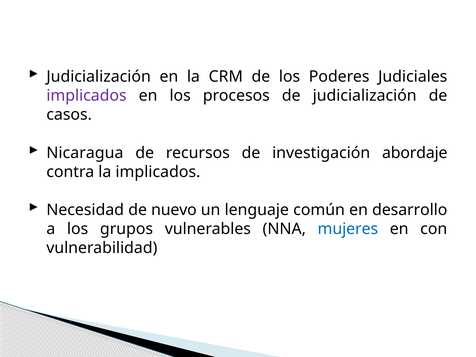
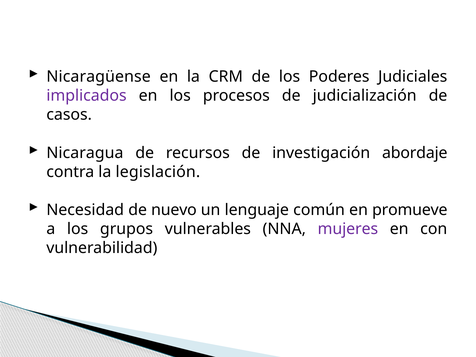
Judicialización: Judicialización -> Nicaragüense (99, 77)
la implicados: implicados -> legislación (158, 172)
desarrollo: desarrollo -> promueve (410, 210)
mujeres colour: blue -> purple (348, 229)
